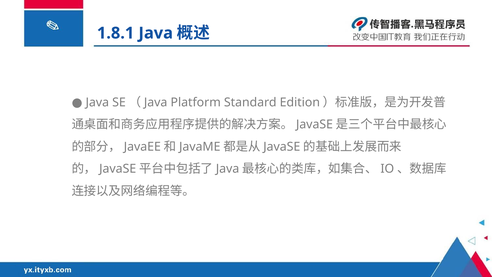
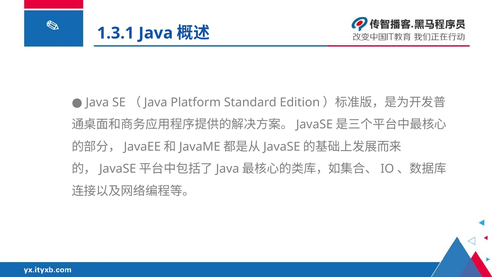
1.8.1: 1.8.1 -> 1.3.1 (116, 33)
